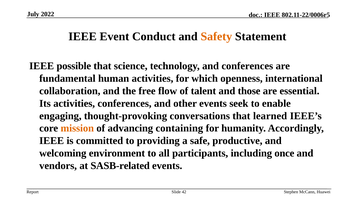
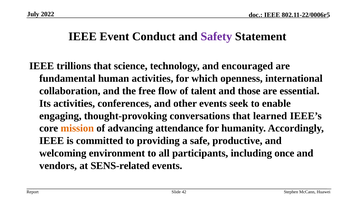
Safety colour: orange -> purple (216, 36)
possible: possible -> trillions (74, 66)
and conferences: conferences -> encouraged (247, 66)
containing: containing -> attendance (179, 128)
SASB-related: SASB-related -> SENS-related (120, 165)
